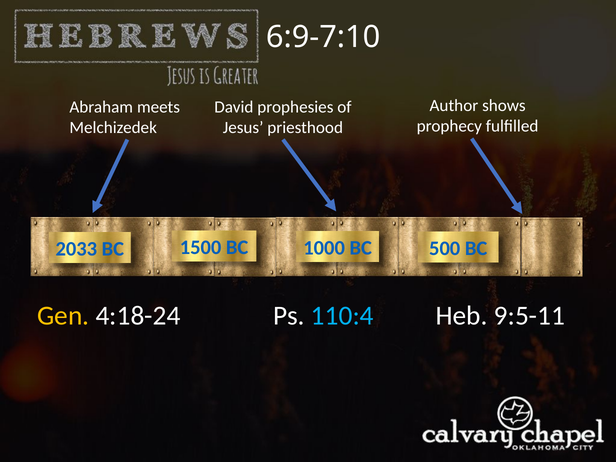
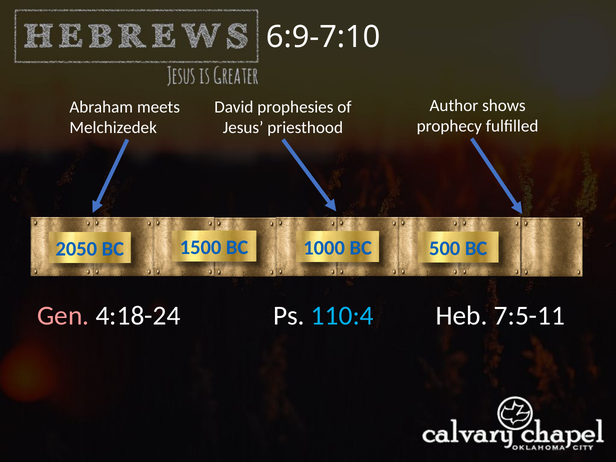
2033: 2033 -> 2050 (76, 249)
Gen colour: yellow -> pink (63, 316)
9:5-11: 9:5-11 -> 7:5-11 (529, 316)
